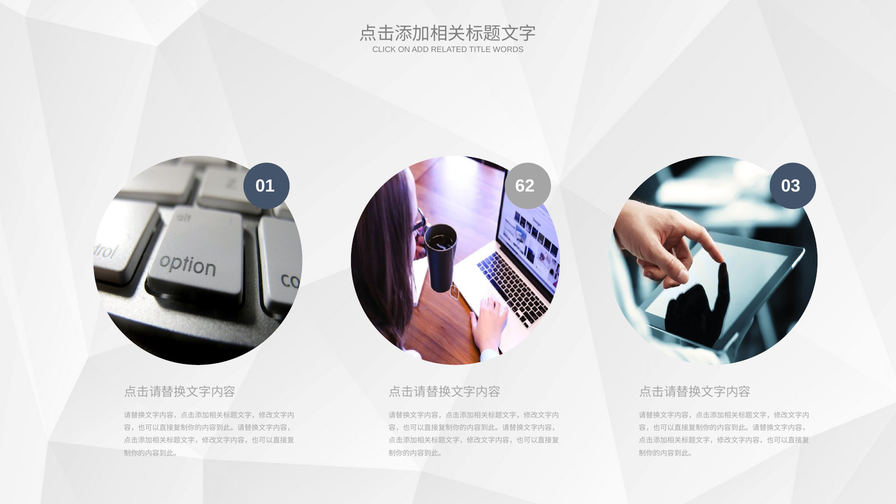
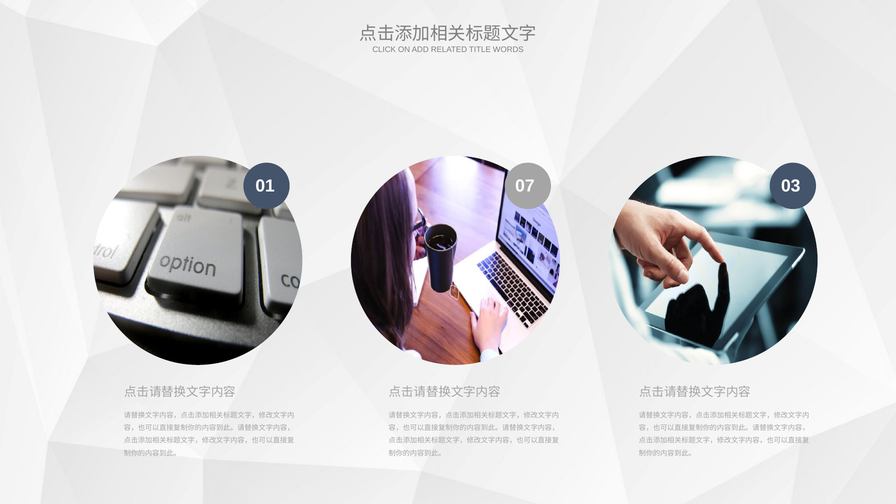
62: 62 -> 07 (525, 186)
